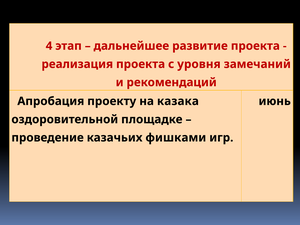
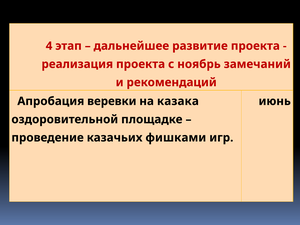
уровня: уровня -> ноябрь (199, 64)
проекту: проекту -> веревки (112, 101)
